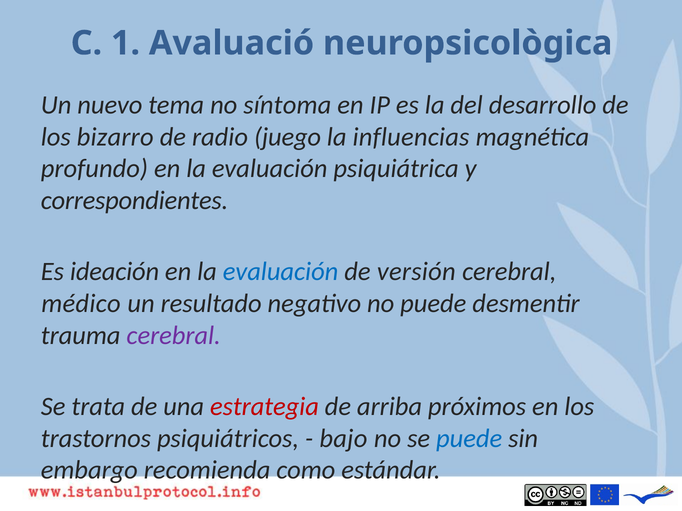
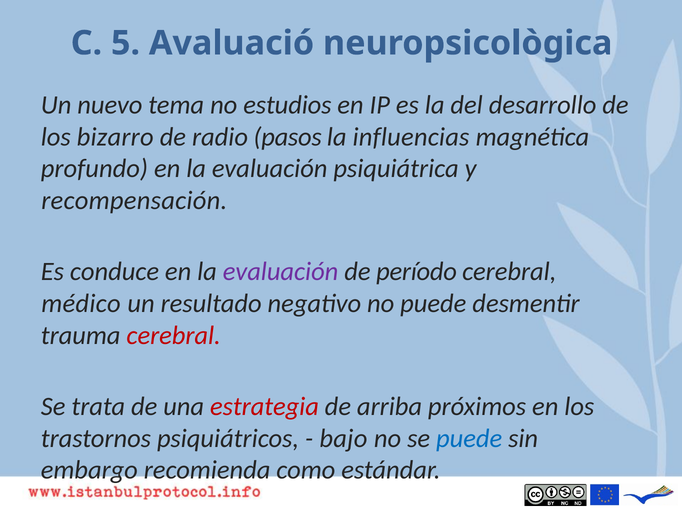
1: 1 -> 5 (126, 43)
síntoma: síntoma -> estudios (287, 105)
juego: juego -> pasos (288, 137)
correspondientes: correspondientes -> recompensación (134, 201)
ideación: ideación -> conduce (115, 272)
evaluación colour: blue -> purple (281, 272)
versión: versión -> período (417, 272)
cerebral colour: purple -> red (174, 336)
